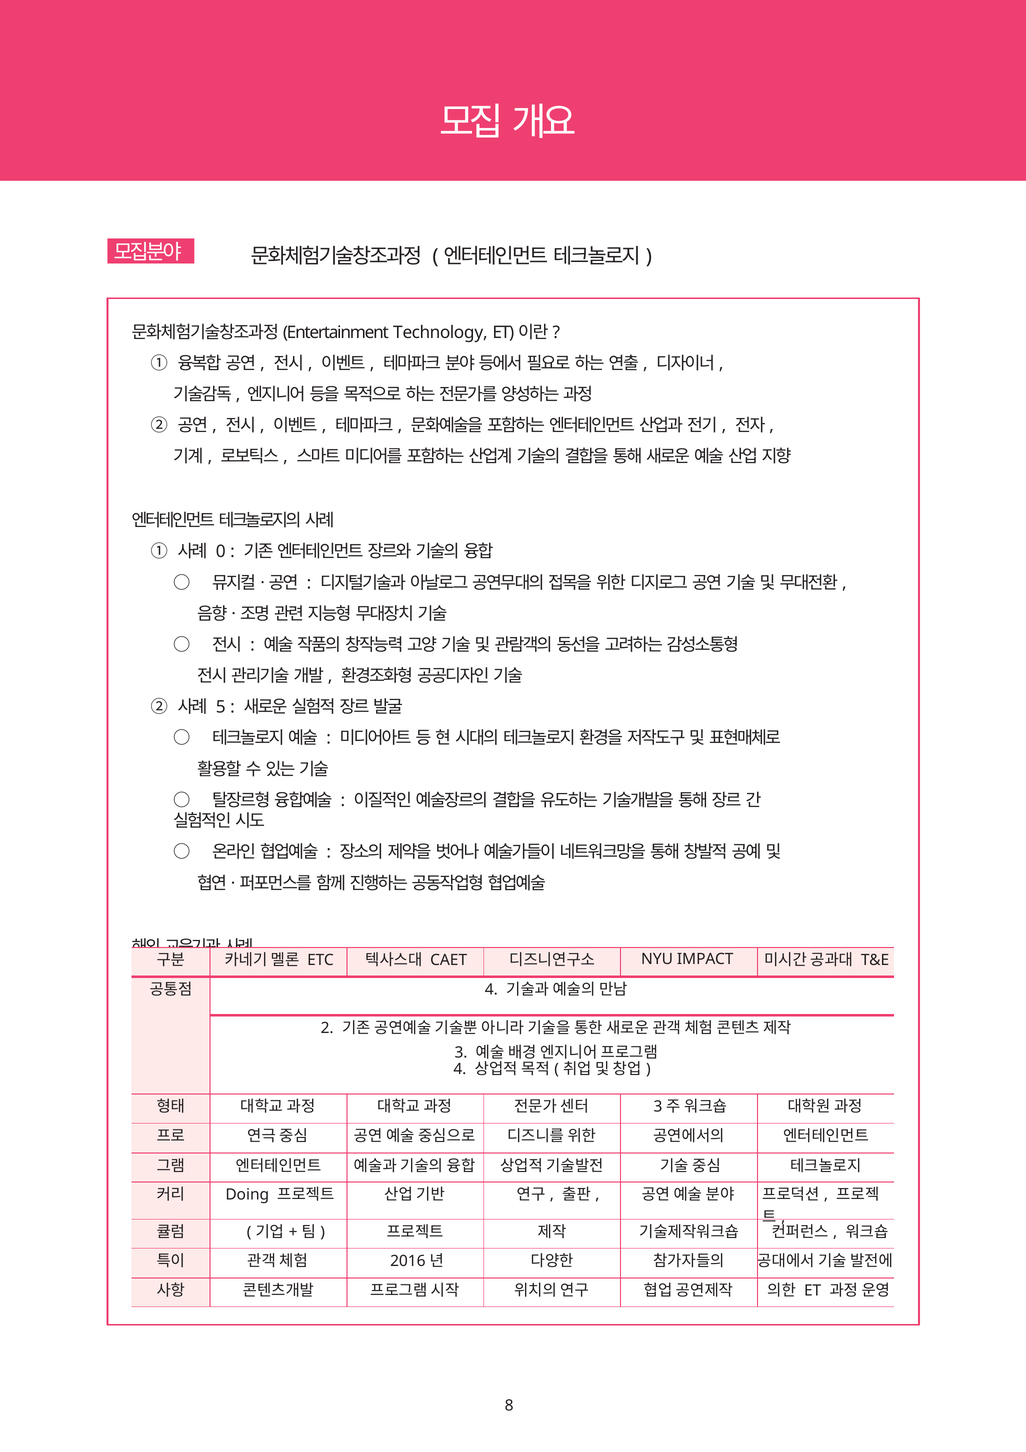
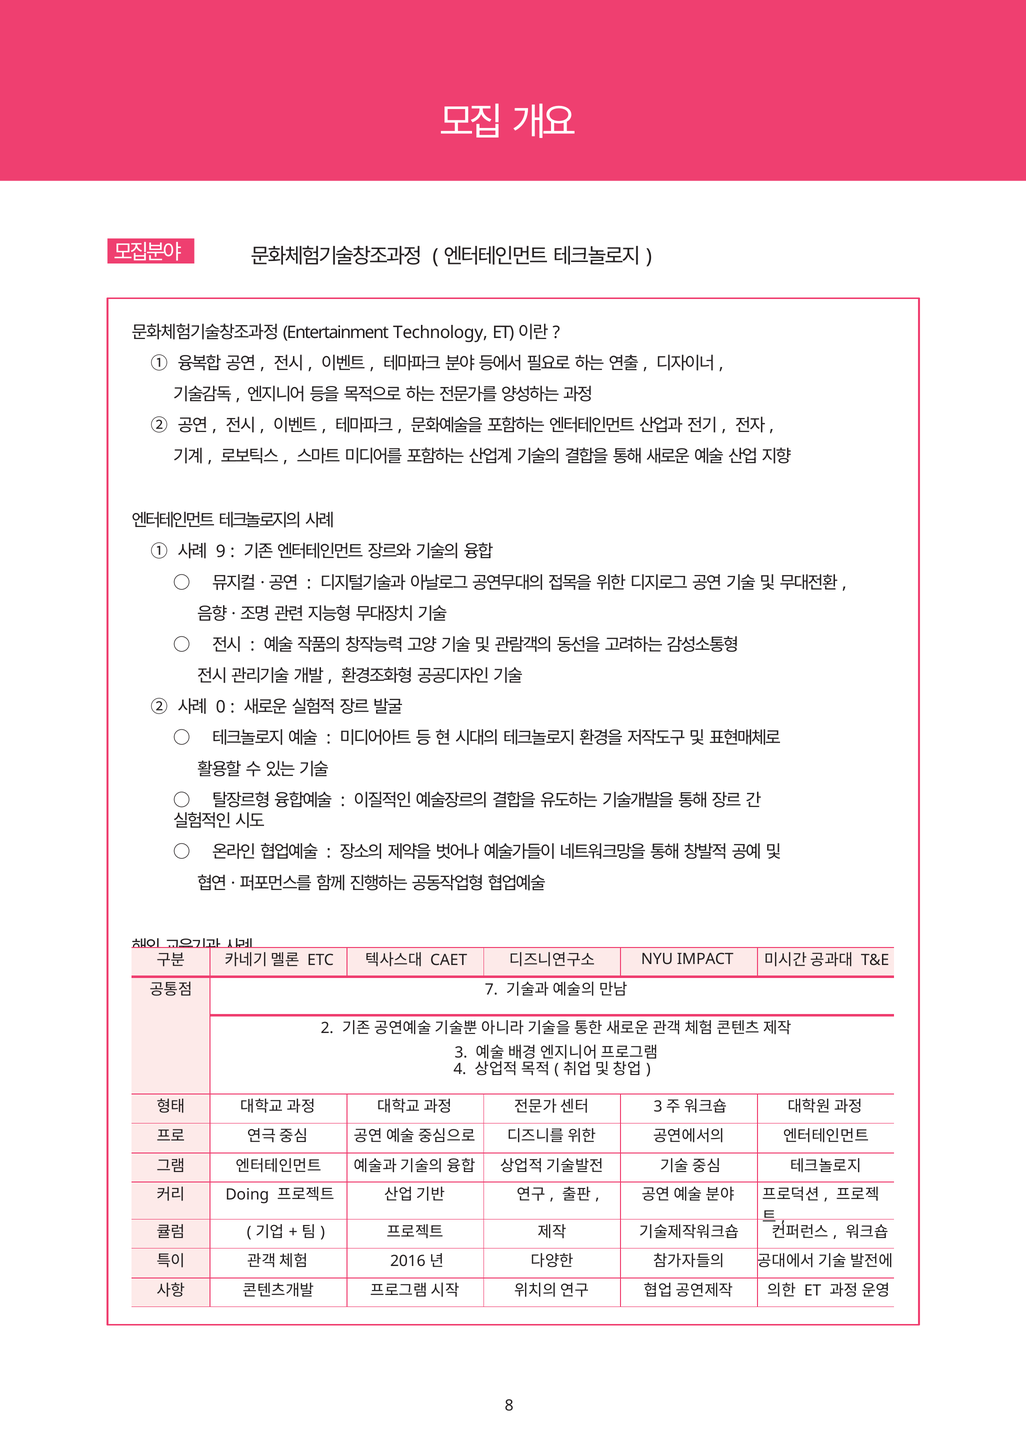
0: 0 -> 9 (221, 552)
5: 5 -> 0 (221, 707)
4: 4 -> 7 (491, 990)
